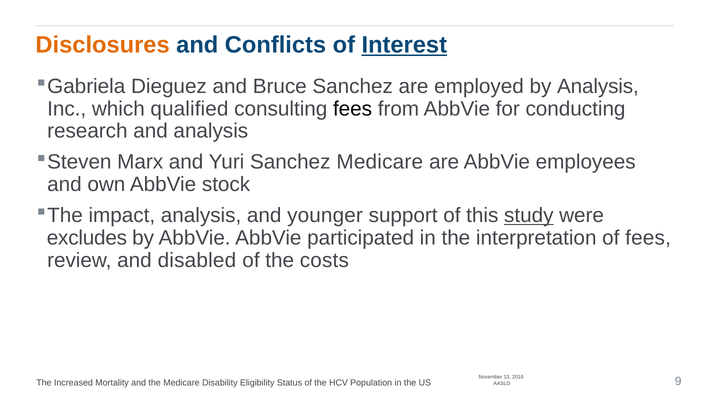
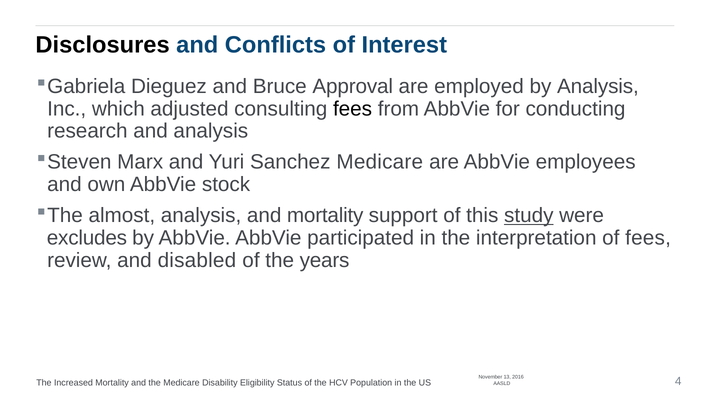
Disclosures colour: orange -> black (103, 45)
Interest underline: present -> none (404, 45)
Bruce Sanchez: Sanchez -> Approval (353, 86)
qualified: qualified -> adjusted (190, 109)
impact: impact -> almost (122, 216)
and younger: younger -> mortality (325, 216)
costs: costs -> years (325, 260)
9: 9 -> 4 (678, 382)
